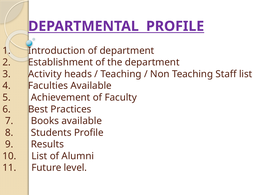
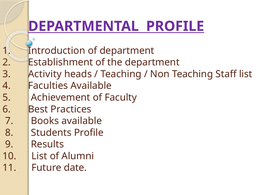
level: level -> date (75, 168)
